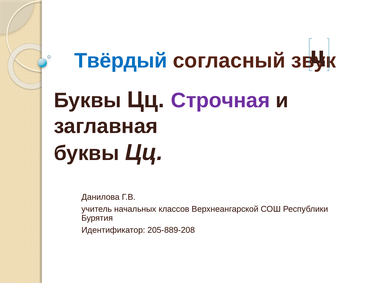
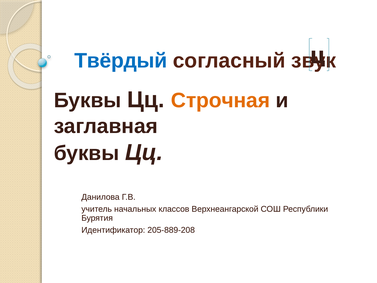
Строчная colour: purple -> orange (220, 100)
